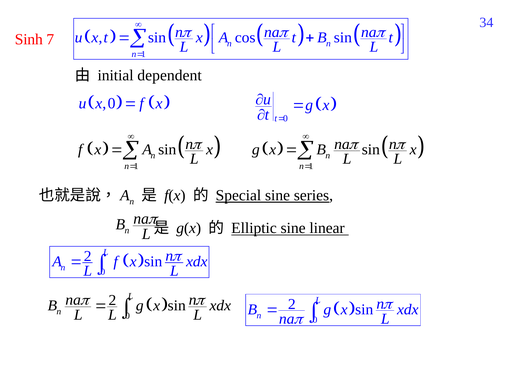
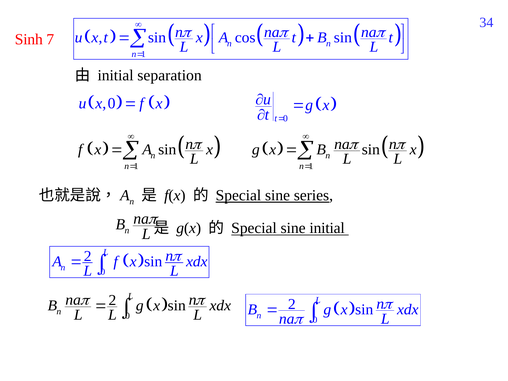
dependent: dependent -> separation (170, 75)
Elliptic: Elliptic -> Special (254, 228)
sine linear: linear -> initial (327, 228)
